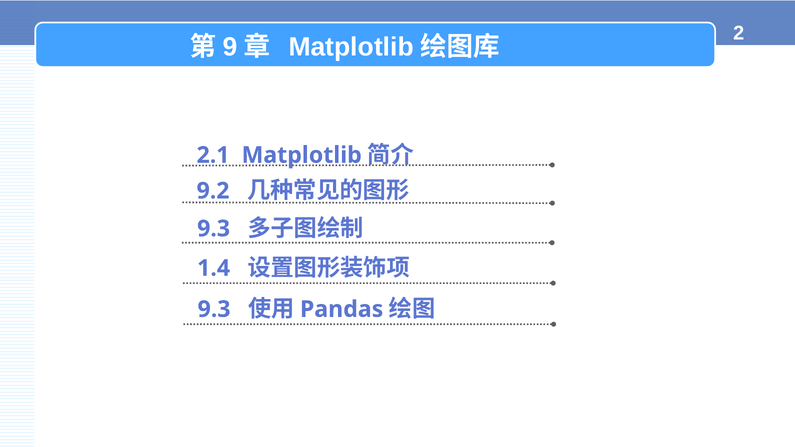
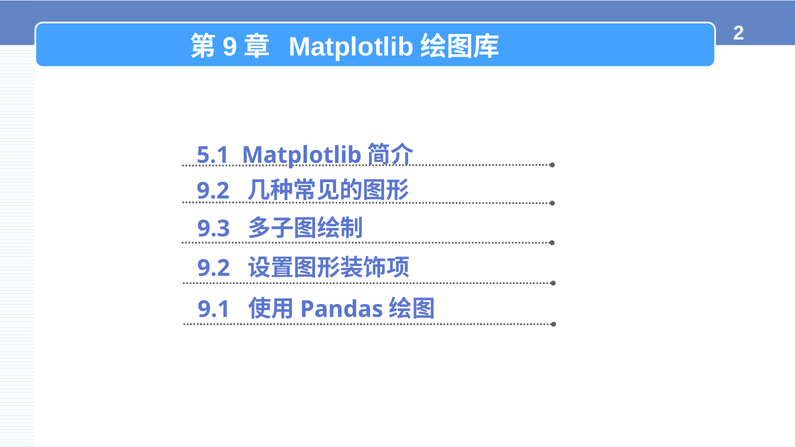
2.1: 2.1 -> 5.1 (213, 155)
1.4: 1.4 -> 9.2 (214, 268)
9.3: 9.3 -> 9.1 (214, 309)
